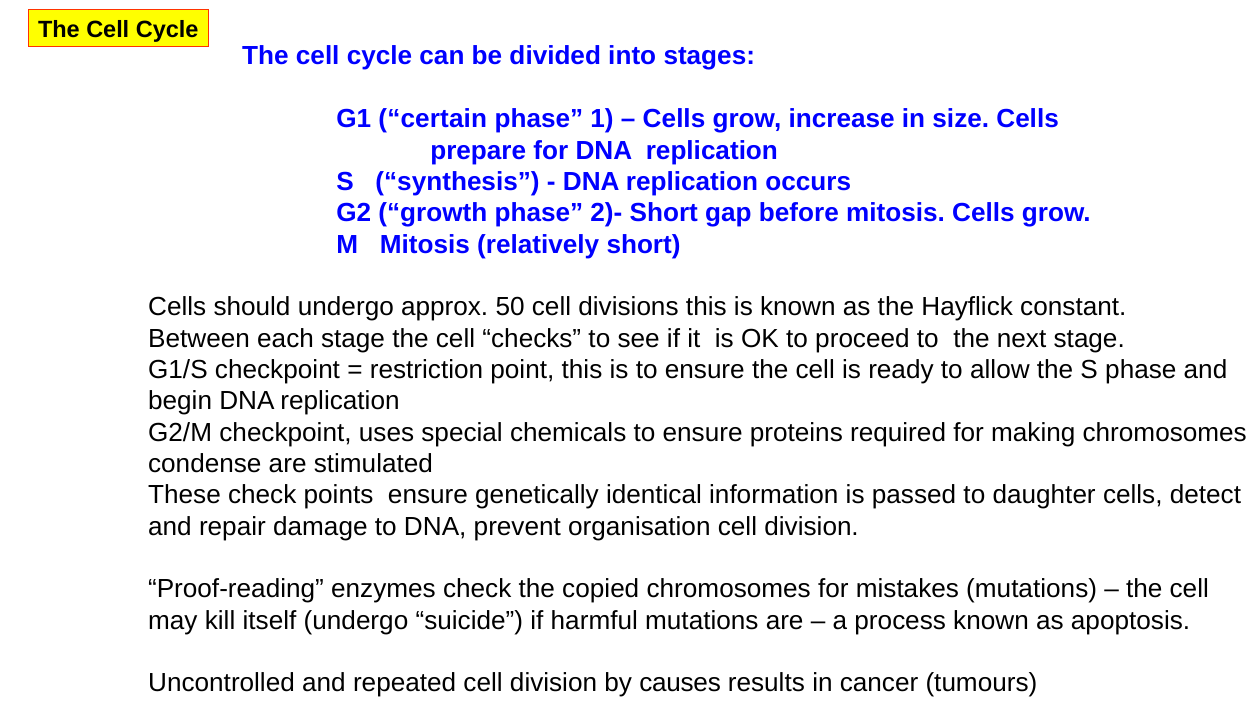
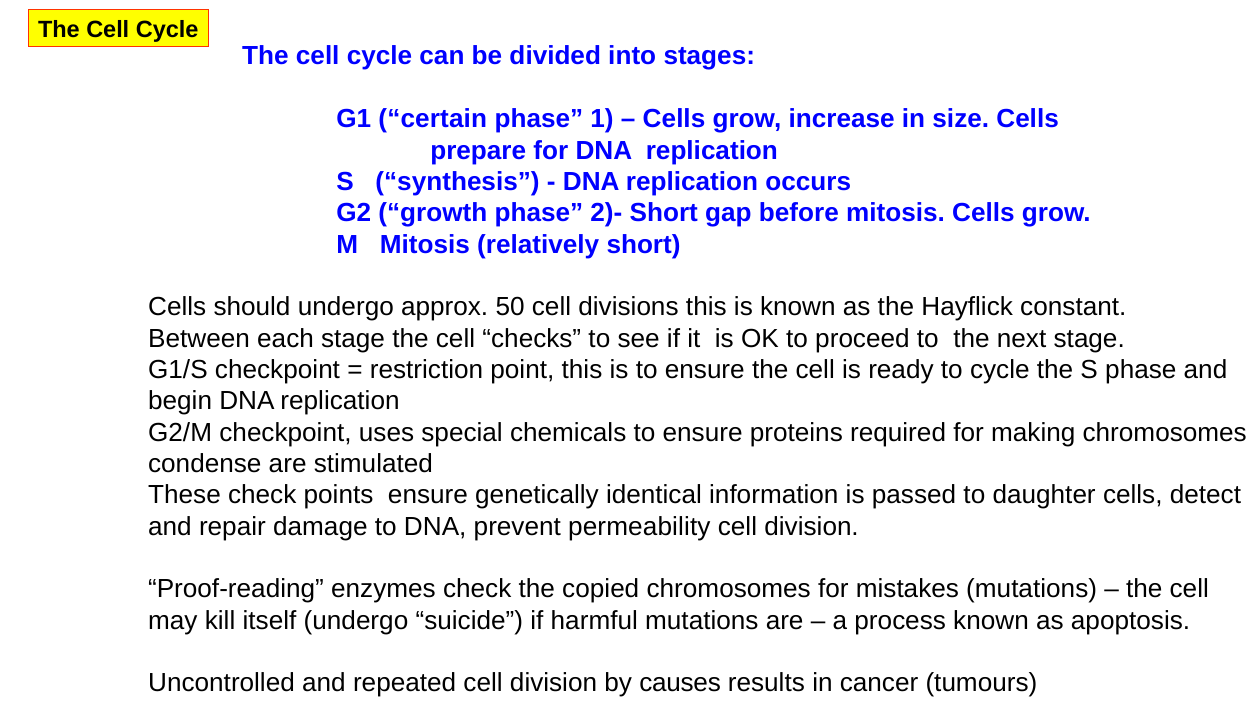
to allow: allow -> cycle (1000, 370)
organisation: organisation -> permeability (639, 527)
